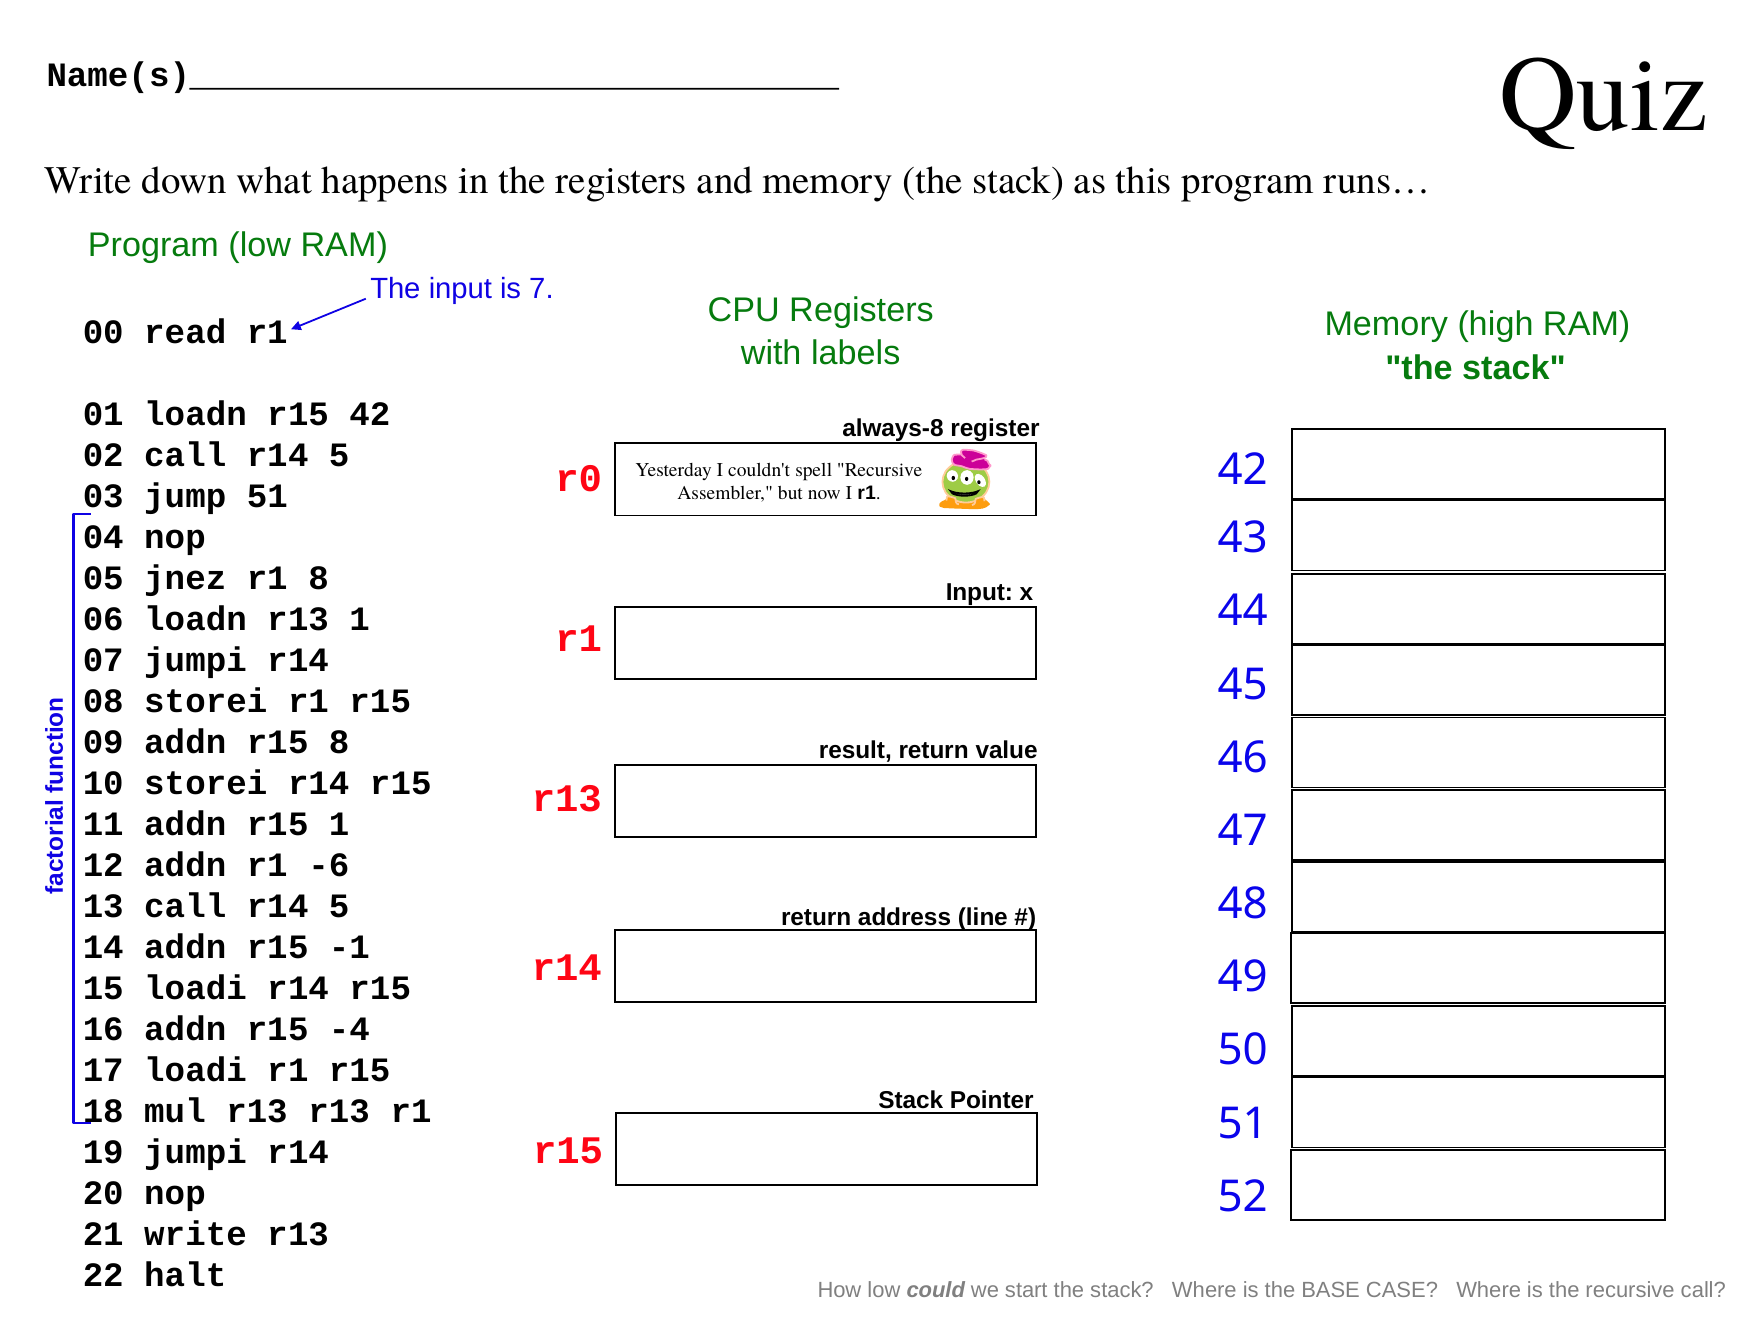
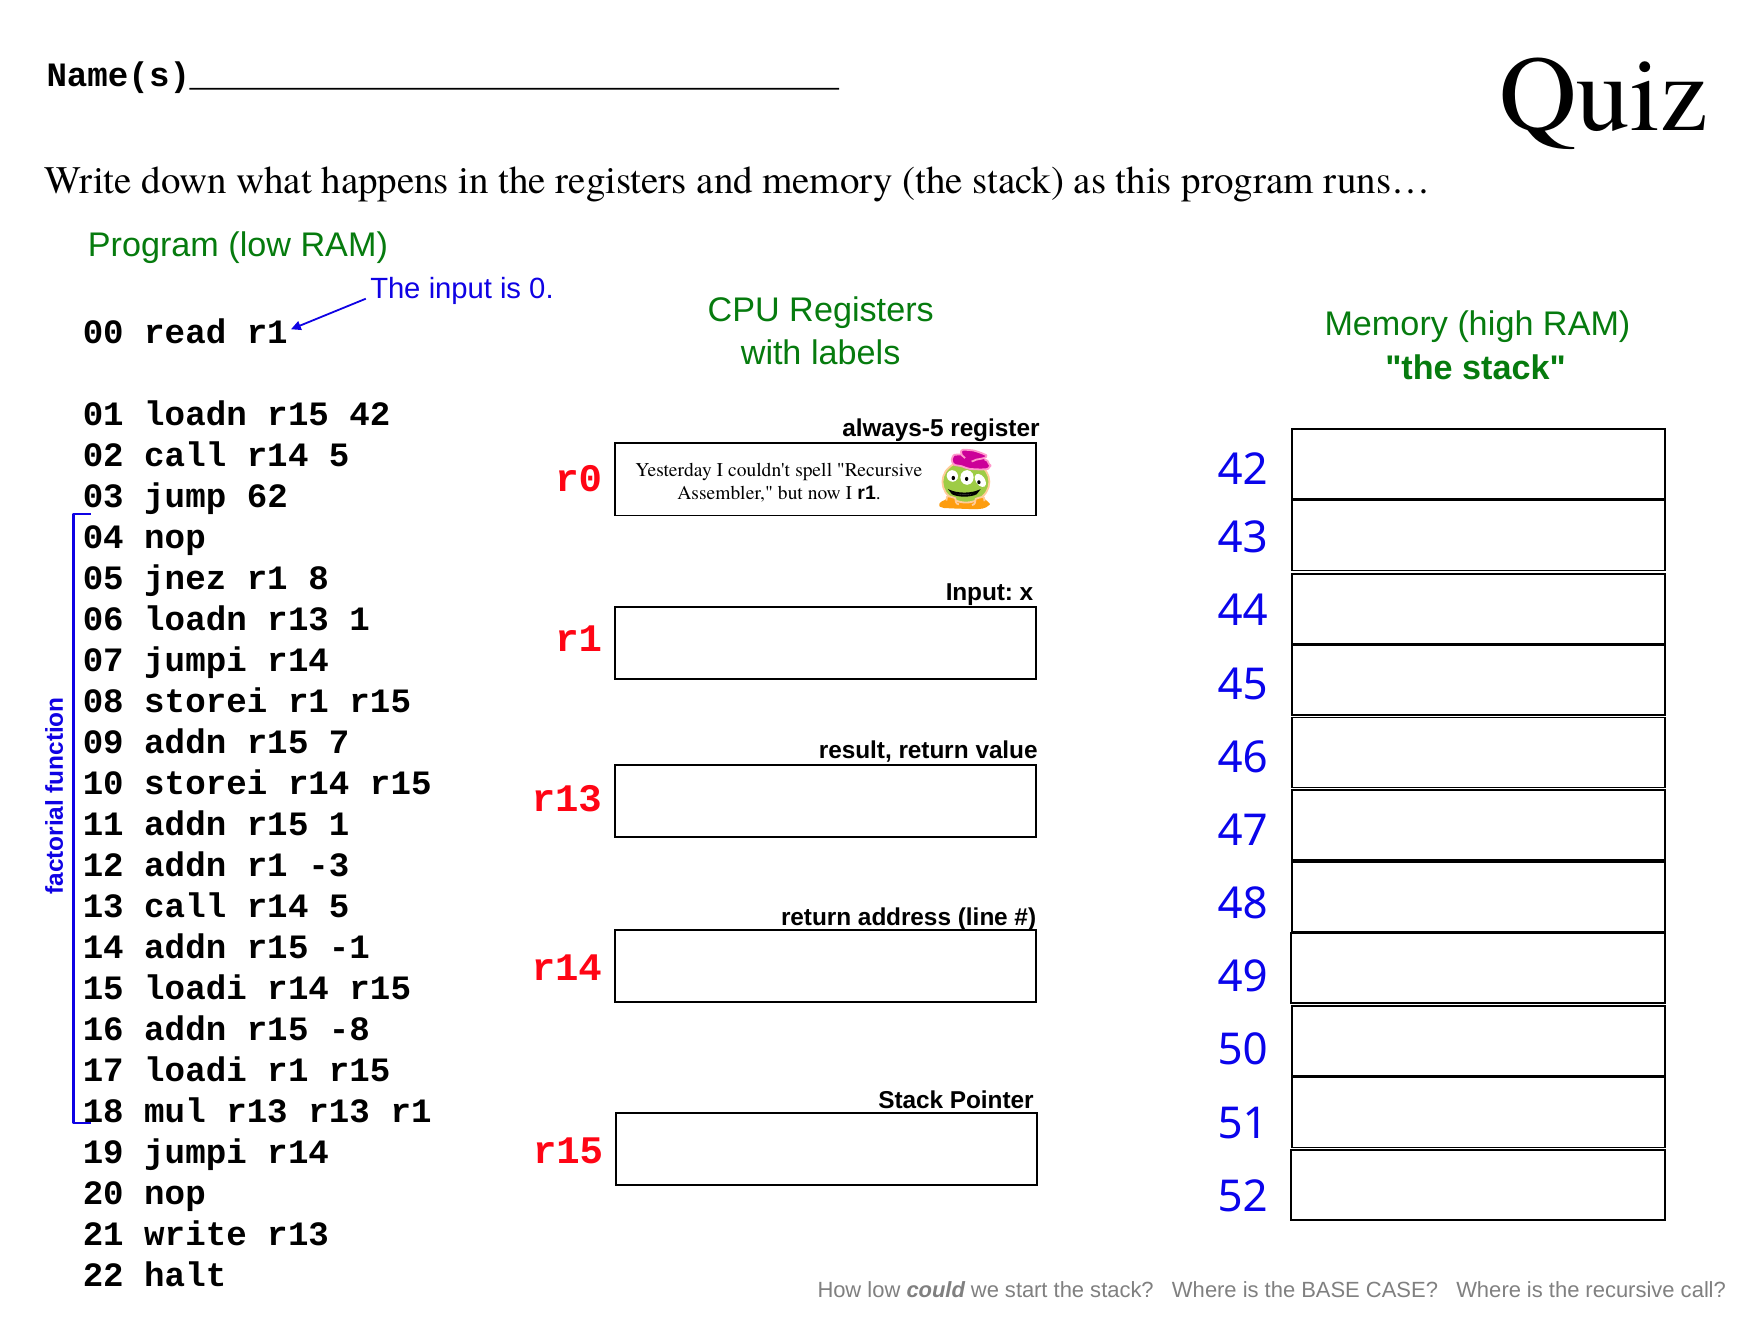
7: 7 -> 0 (541, 289)
always-8: always-8 -> always-5 (893, 429)
jump 51: 51 -> 62 (267, 497)
r15 8: 8 -> 7 (339, 743)
-6: -6 -> -3 (329, 866)
-4: -4 -> -8 (349, 1030)
